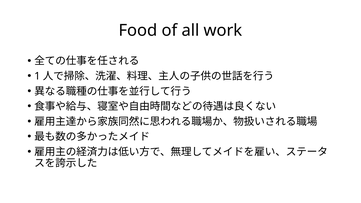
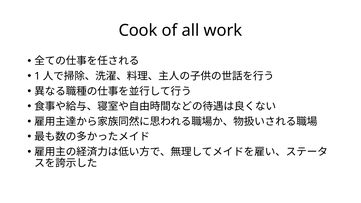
Food: Food -> Cook (138, 30)
